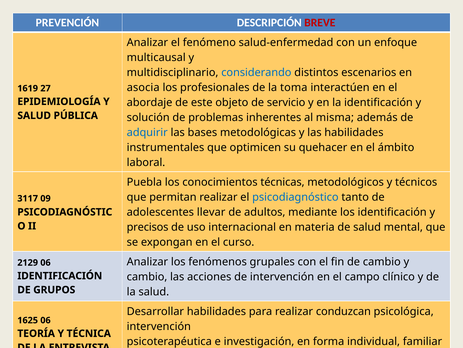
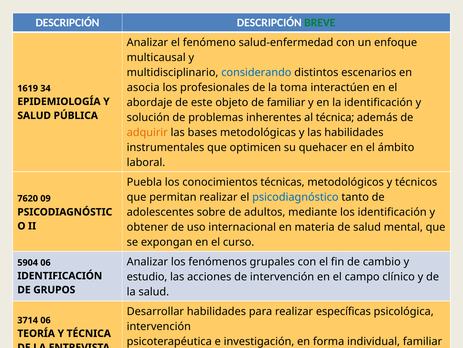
PREVENCIÓN: PREVENCIÓN -> DESCRIPCIÓN (67, 23)
BREVE colour: red -> green (320, 23)
27: 27 -> 34 (45, 88)
de servicio: servicio -> familiar (286, 102)
al misma: misma -> técnica (335, 117)
adquirir colour: blue -> orange (147, 132)
3117: 3117 -> 7620 (28, 198)
llevar: llevar -> sobre (211, 212)
precisos: precisos -> obtener (147, 227)
2129: 2129 -> 5904 (28, 262)
cambio: cambio -> estudio (147, 276)
realizar conduzcan: conduzcan -> específicas (343, 311)
1625: 1625 -> 3714 (28, 320)
